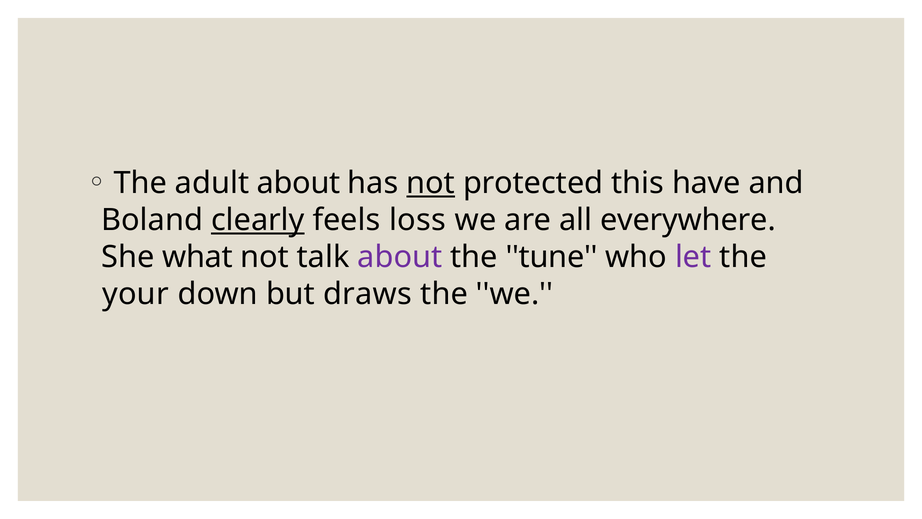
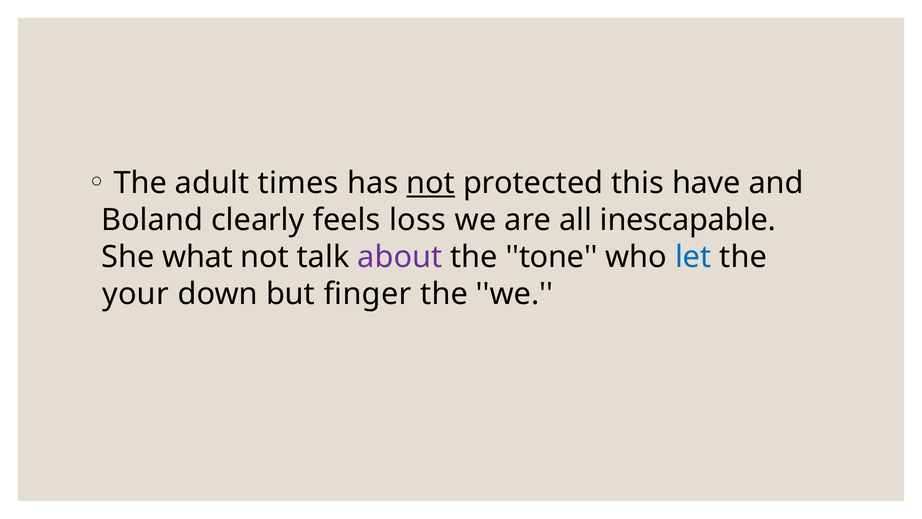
adult about: about -> times (298, 183)
clearly underline: present -> none (258, 220)
everywhere: everywhere -> inescapable (688, 220)
tune: tune -> tone (552, 257)
let colour: purple -> blue (693, 257)
draws: draws -> finger (368, 294)
